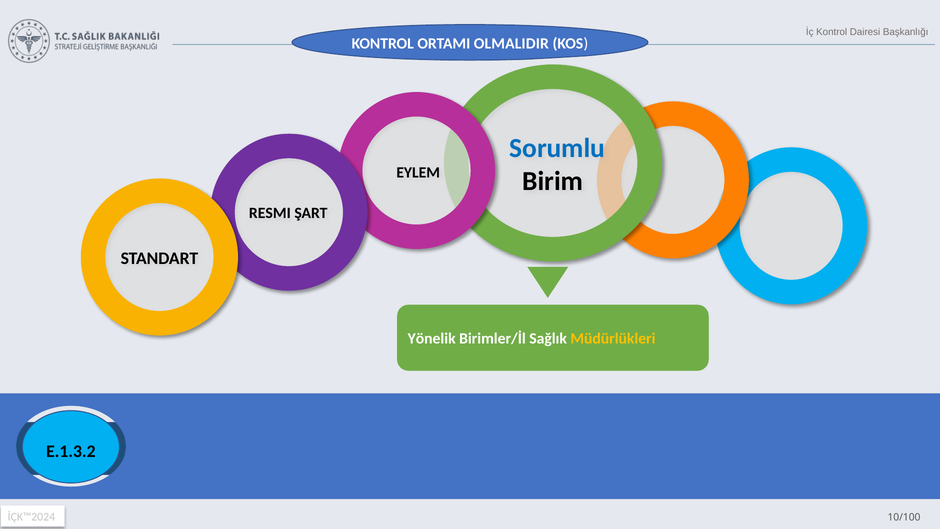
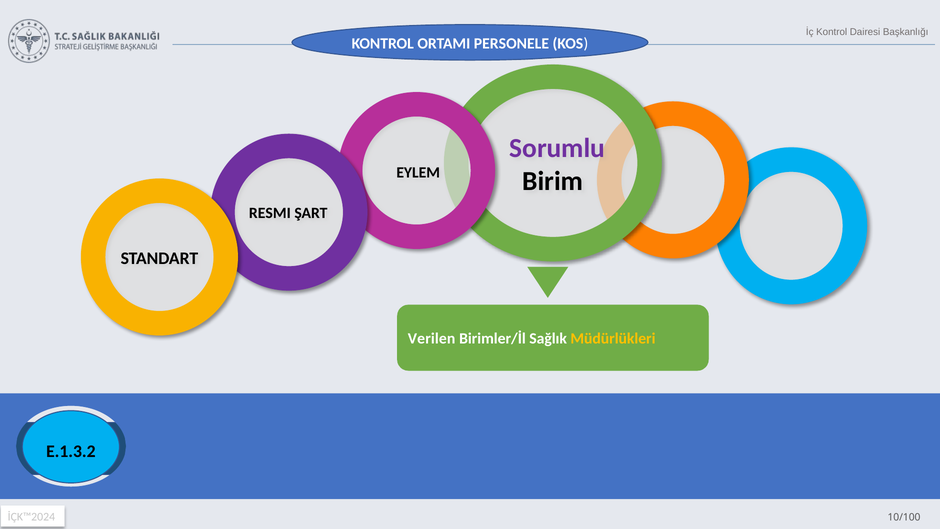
OLMALIDIR: OLMALIDIR -> PERSONELE (511, 43)
Sorumlu colour: blue -> purple (557, 148)
Yönelik: Yönelik -> Verilen (432, 339)
